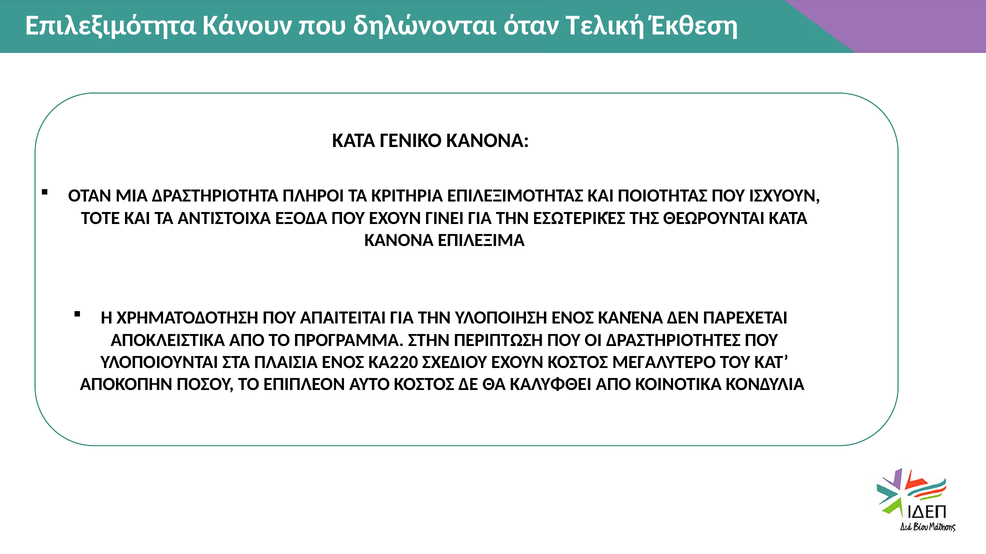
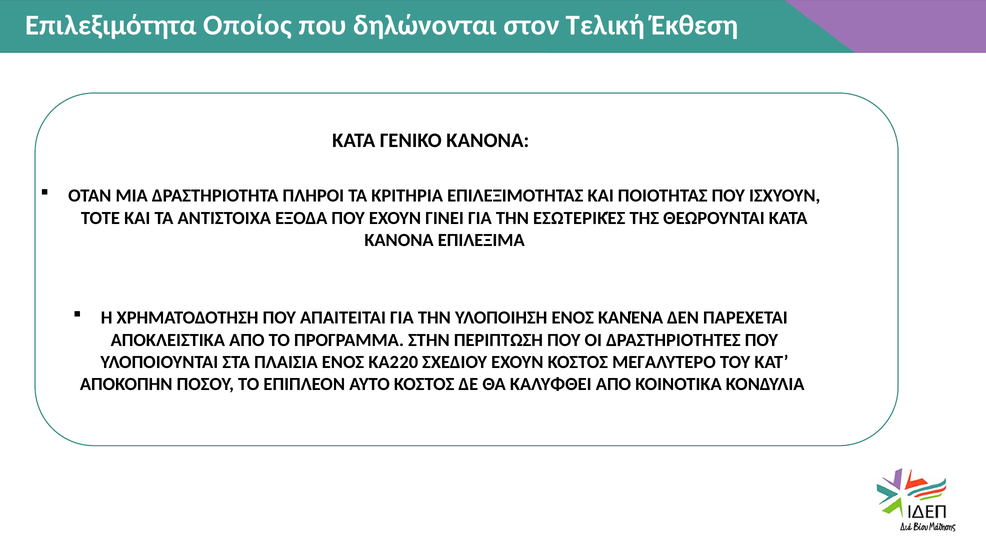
Κάνουν: Κάνουν -> Οποίος (248, 25)
όταν: όταν -> στον (532, 25)
